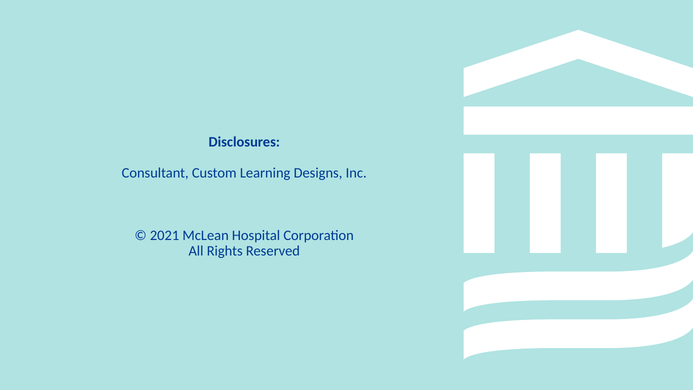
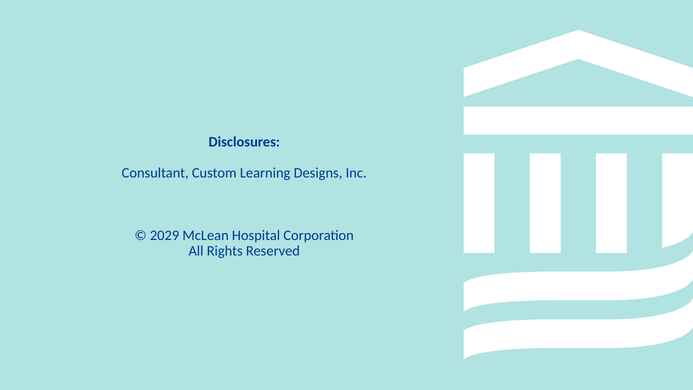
2021: 2021 -> 2029 (165, 235)
